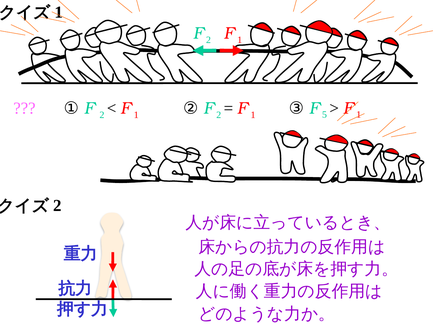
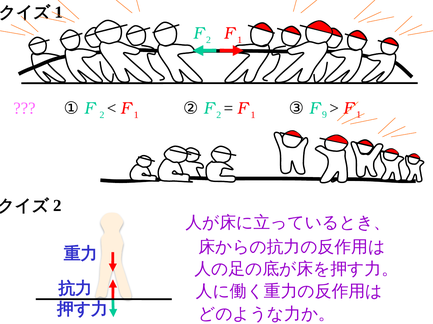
5: 5 -> 9 (324, 115)
